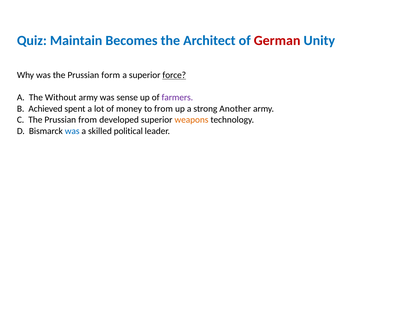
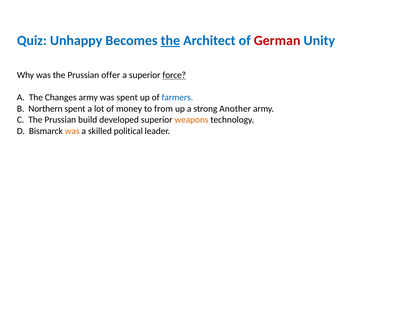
Maintain: Maintain -> Unhappy (76, 41)
the underline: none -> present (170, 41)
form: form -> offer (111, 75)
Without: Without -> Changes (61, 98)
was sense: sense -> spent (127, 98)
farmers colour: purple -> blue (177, 98)
Achieved: Achieved -> Northern (45, 109)
Prussian from: from -> build (88, 120)
was colour: blue -> orange (72, 131)
